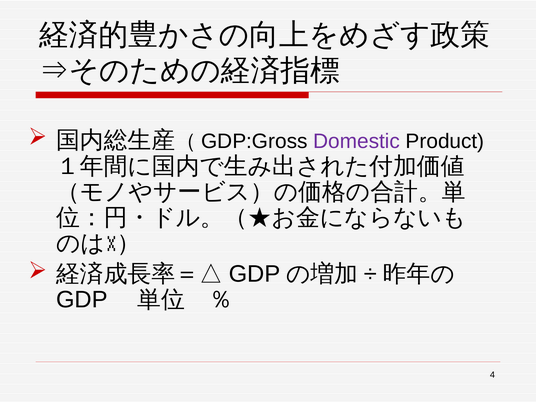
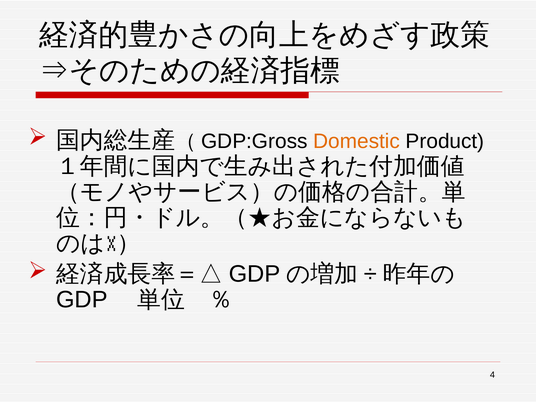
Domestic colour: purple -> orange (357, 141)
